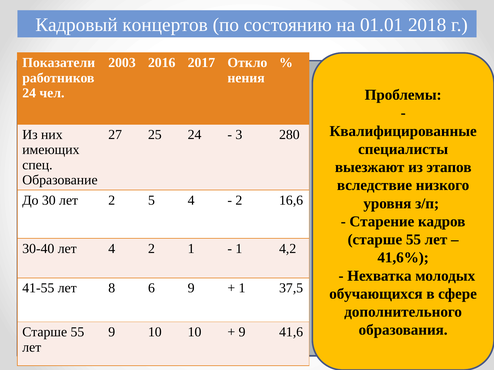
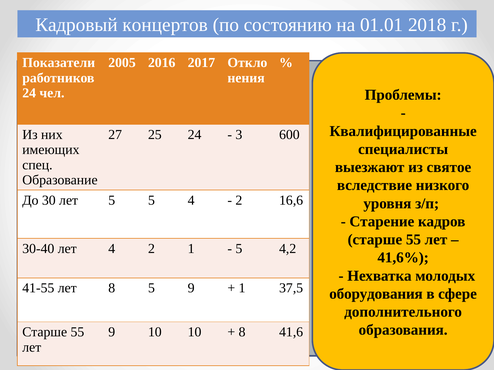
2003: 2003 -> 2005 (122, 63)
280: 280 -> 600 (289, 135)
этапов: этапов -> святое (449, 167)
лет 2: 2 -> 5 (112, 201)
1: 1 -> 5 (239, 249)
8 6: 6 -> 5 (151, 288)
обучающихся: обучающихся -> оборудования (376, 294)
9: 9 -> 8 (242, 332)
